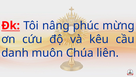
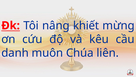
phúc: phúc -> khiết (86, 25)
